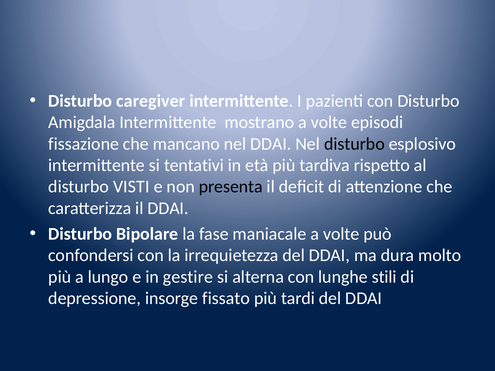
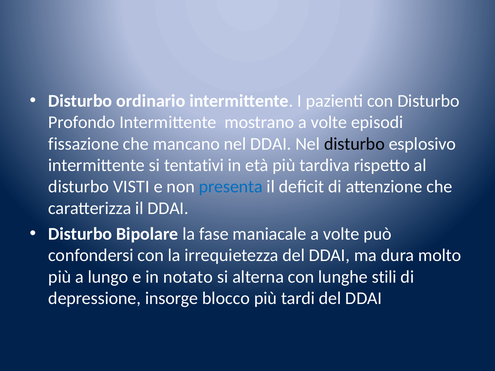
caregiver: caregiver -> ordinario (151, 101)
Amigdala: Amigdala -> Profondo (82, 123)
presenta colour: black -> blue (231, 187)
gestire: gestire -> notato (188, 277)
fissato: fissato -> blocco (226, 298)
